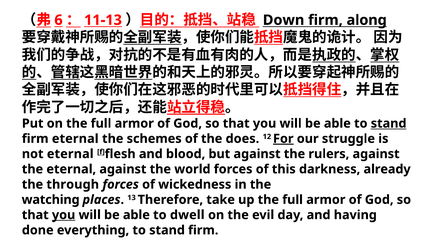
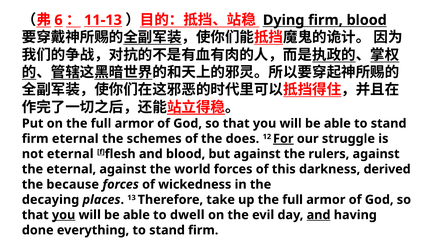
Down: Down -> Dying (284, 20)
firm along: along -> blood (367, 20)
stand underline: present -> none (389, 123)
already: already -> derived (387, 169)
through: through -> because (73, 184)
watching: watching -> decaying (51, 199)
and underline: none -> present (319, 215)
